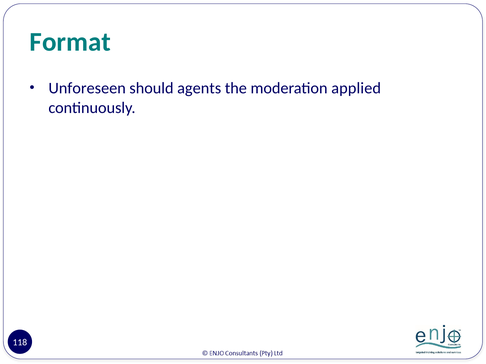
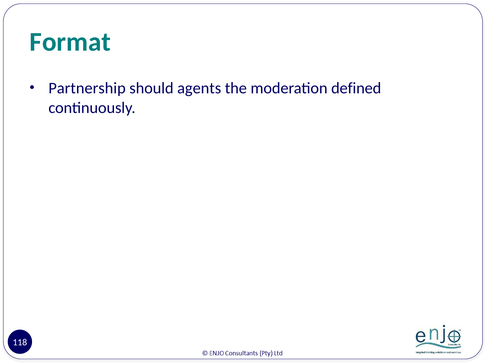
Unforeseen: Unforeseen -> Partnership (87, 88)
applied: applied -> defined (356, 88)
